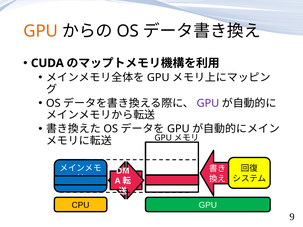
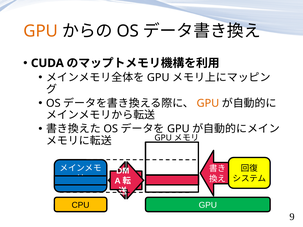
GPU colour: purple -> orange (208, 103)
